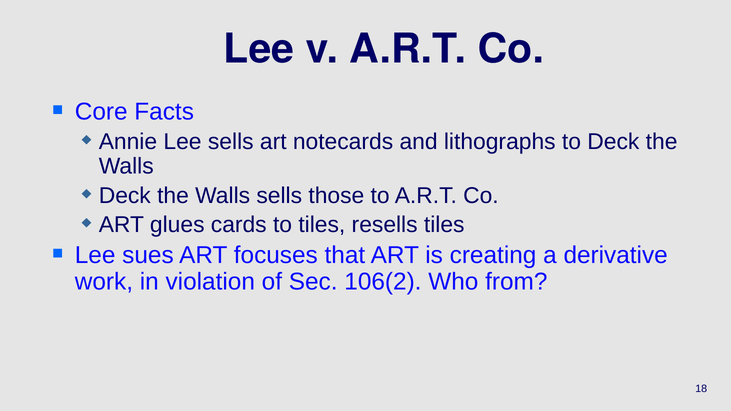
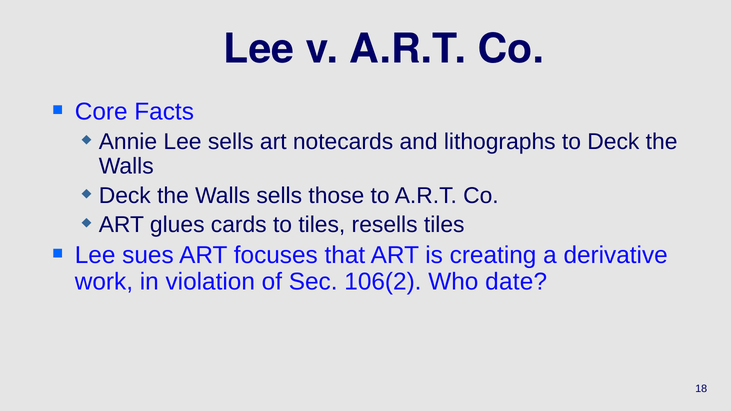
from: from -> date (516, 282)
